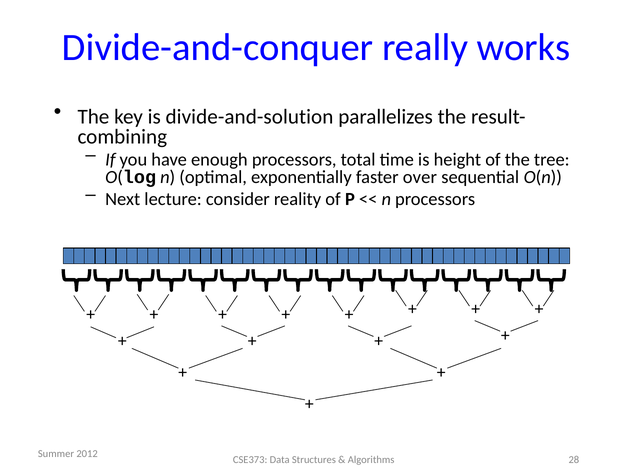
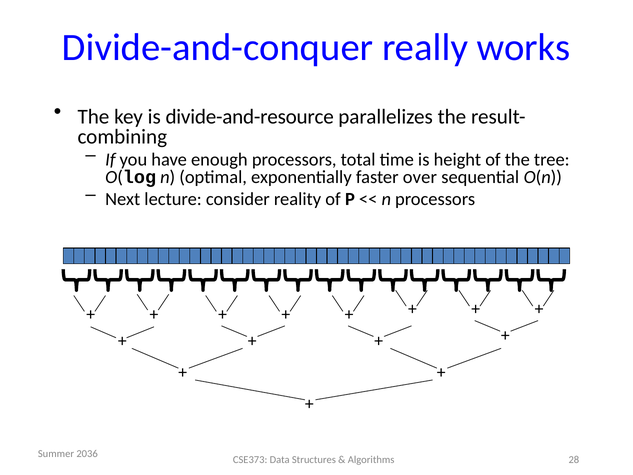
divide-and-solution: divide-and-solution -> divide-and-resource (250, 117)
2012: 2012 -> 2036 (87, 453)
